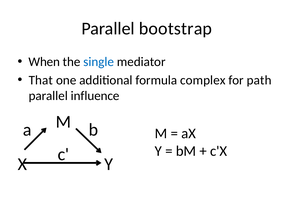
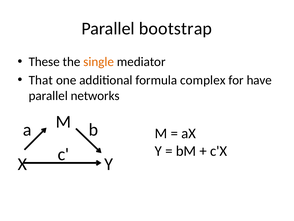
When: When -> These (44, 62)
single colour: blue -> orange (99, 62)
path: path -> have (259, 80)
influence: influence -> networks (95, 96)
